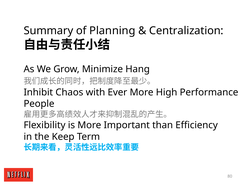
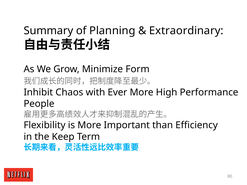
Centralization: Centralization -> Extraordinary (186, 31)
Hang: Hang -> Form (138, 69)
